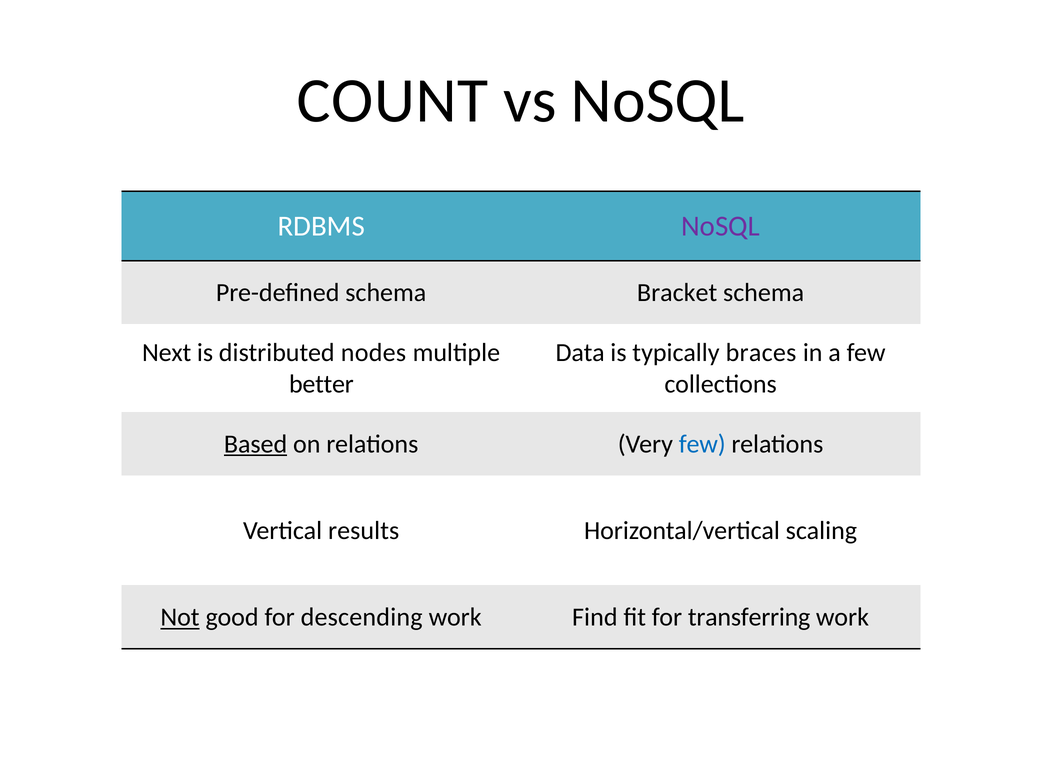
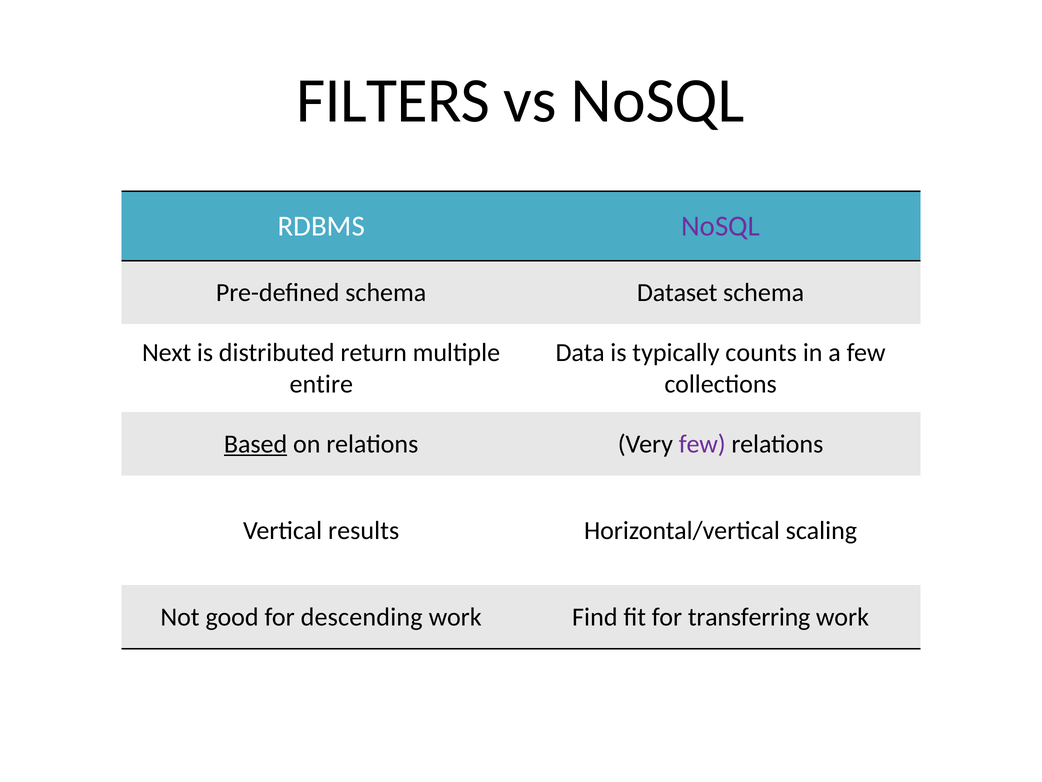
COUNT: COUNT -> FILTERS (393, 101)
Bracket: Bracket -> Dataset (677, 293)
nodes: nodes -> return (374, 352)
braces: braces -> counts (761, 352)
better: better -> entire (321, 384)
few colour: blue -> purple (702, 444)
Not underline: present -> none (180, 617)
